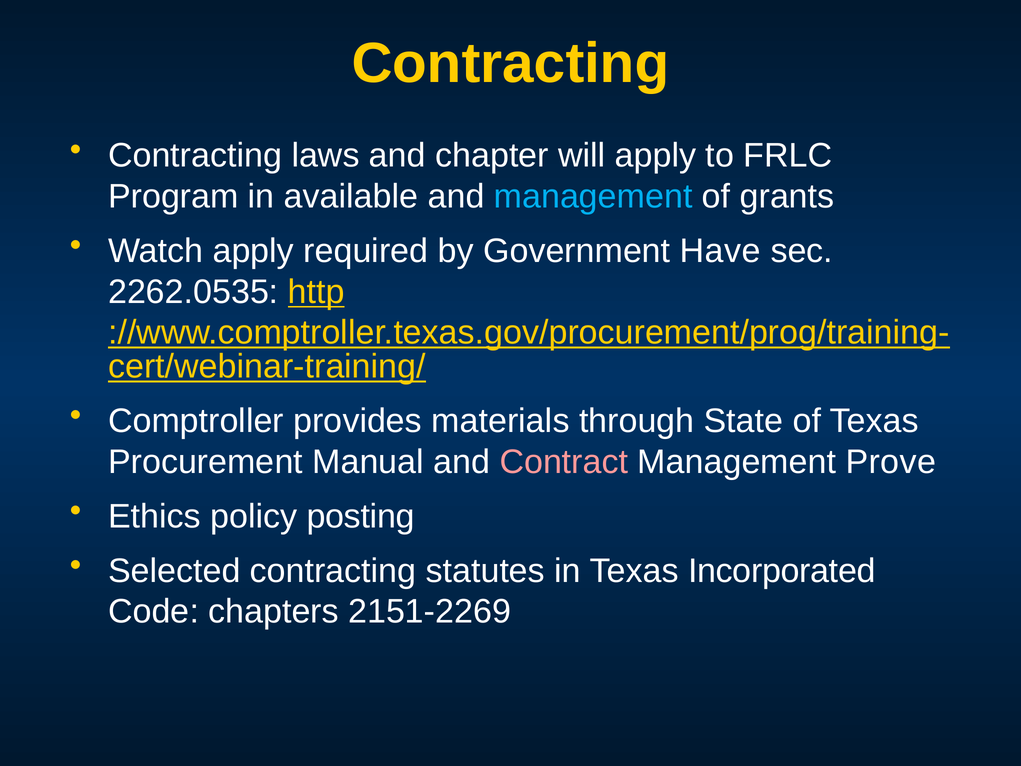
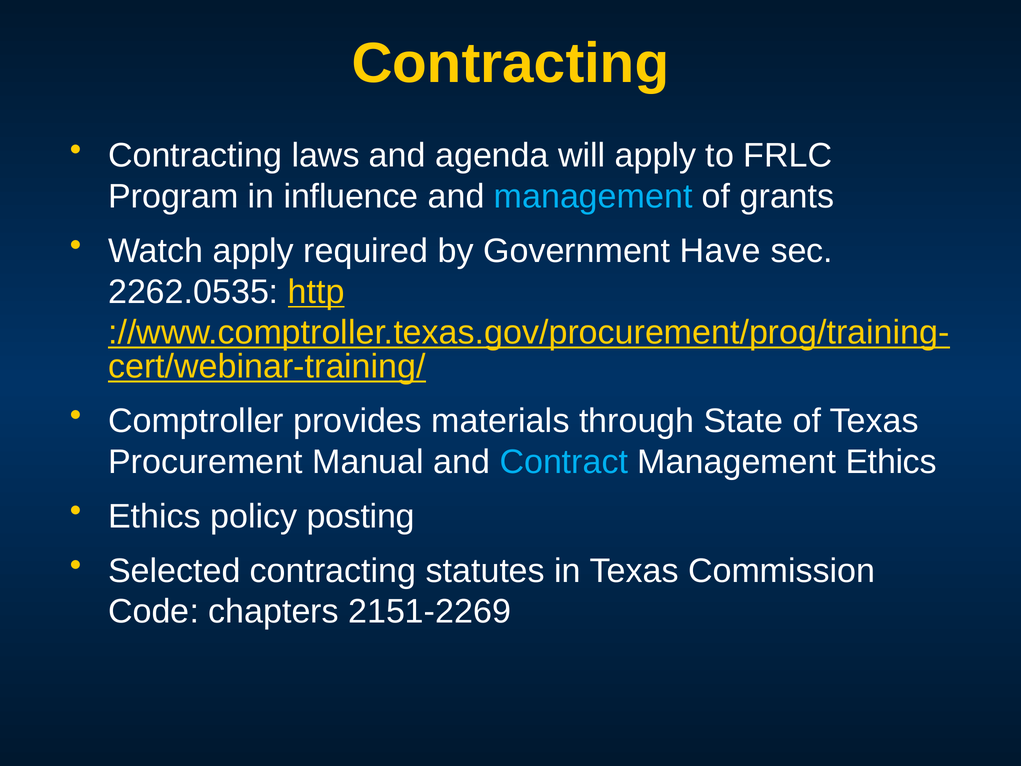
chapter: chapter -> agenda (492, 156)
available: available -> influence (351, 196)
Contract colour: pink -> light blue (564, 462)
Management Prove: Prove -> Ethics (891, 462)
Incorporated: Incorporated -> Commission (782, 571)
